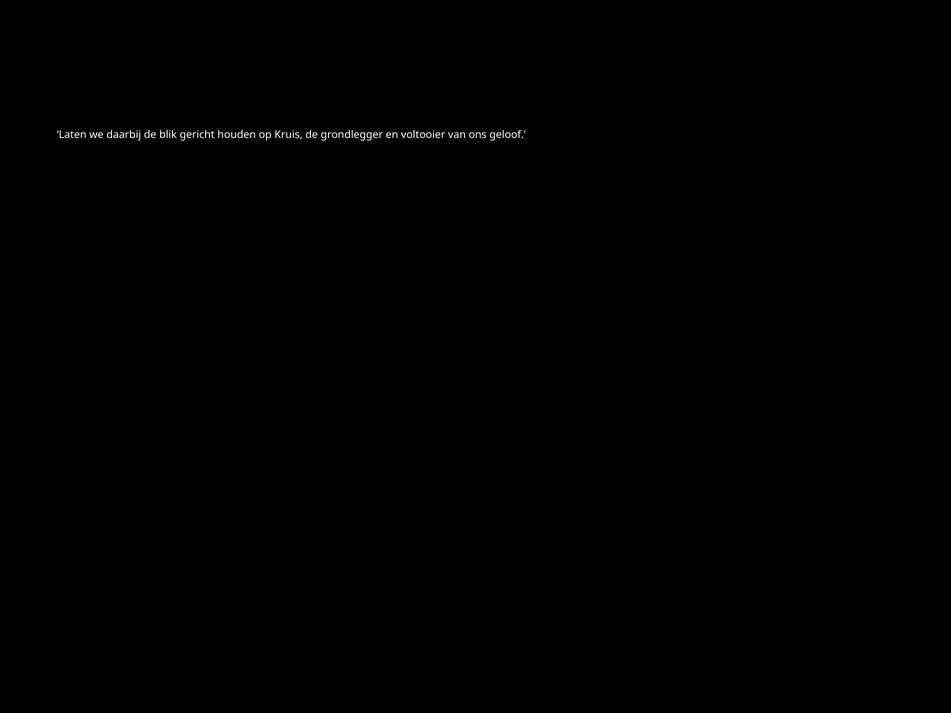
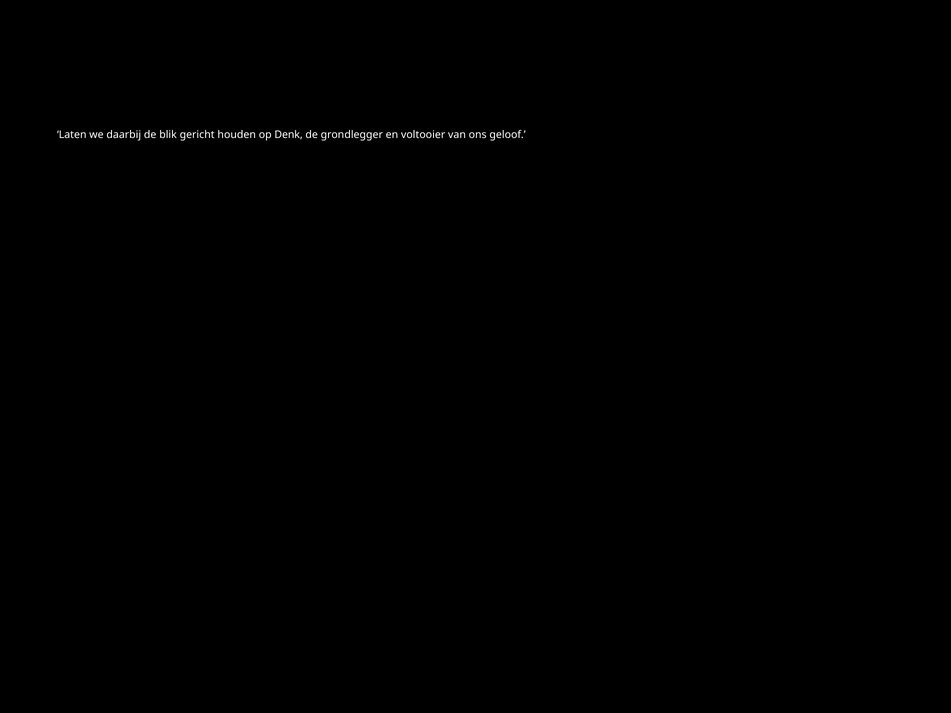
Kruis: Kruis -> Denk (289, 135)
